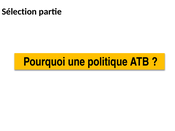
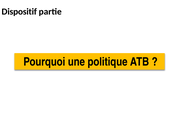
Sélection: Sélection -> Dispositif (19, 12)
